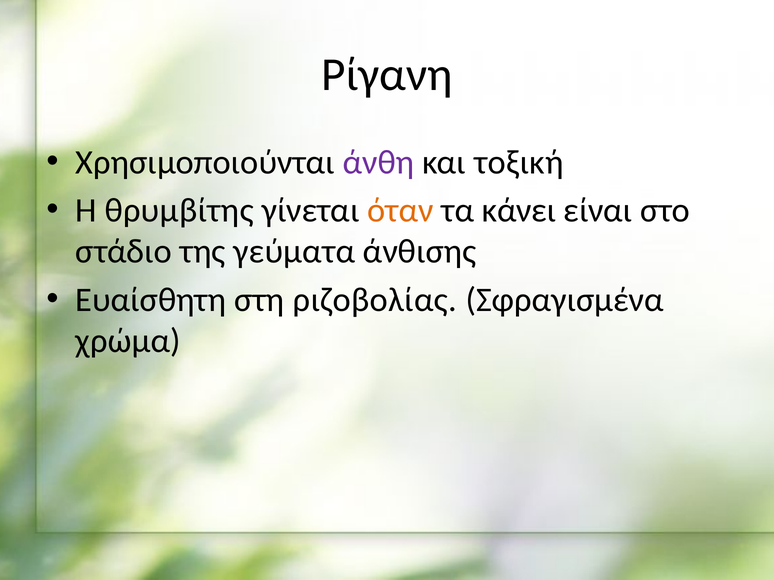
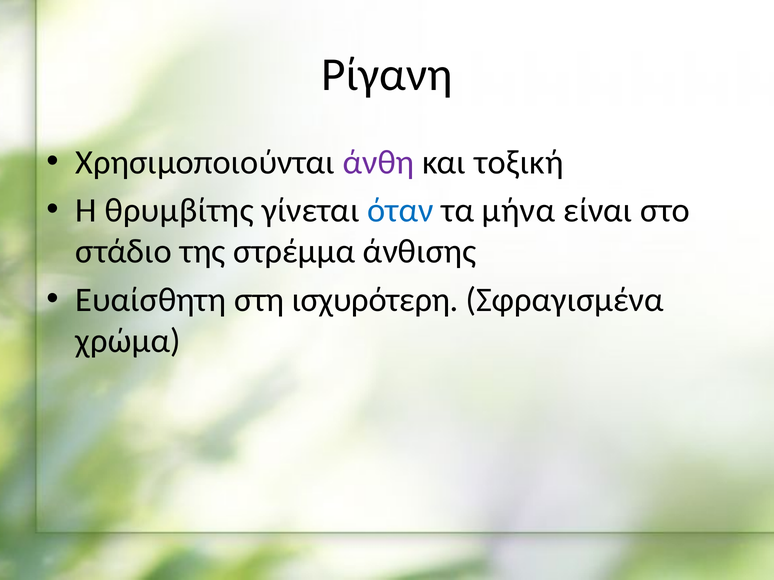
όταν colour: orange -> blue (400, 211)
κάνει: κάνει -> μήνα (519, 211)
γεύματα: γεύματα -> στρέμμα (294, 252)
ριζοβολίας: ριζοβολίας -> ισχυρότερη (375, 300)
